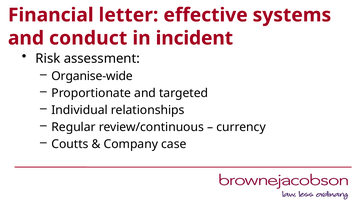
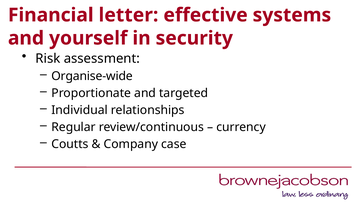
conduct: conduct -> yourself (88, 38)
incident: incident -> security (194, 38)
